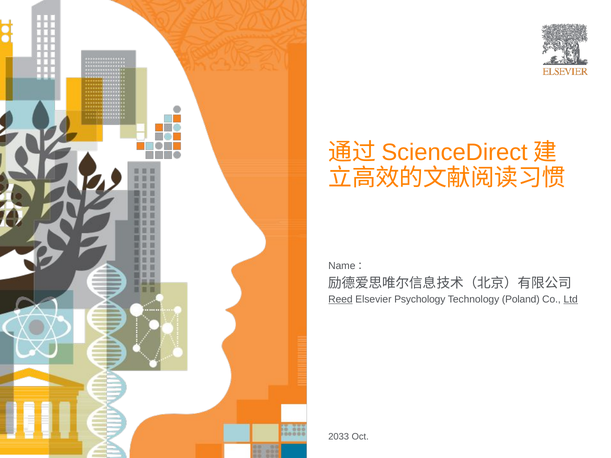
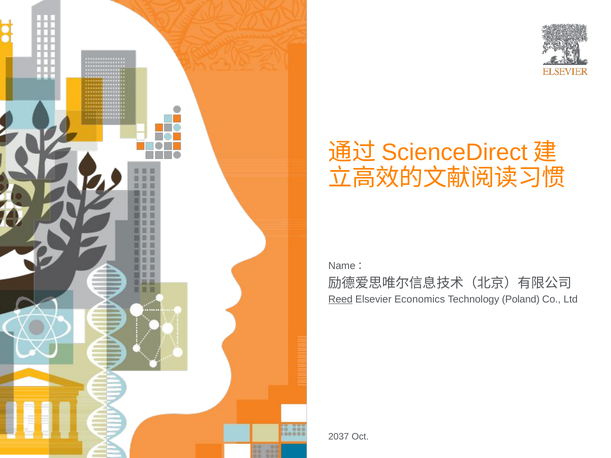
Psychology: Psychology -> Economics (420, 299)
Ltd underline: present -> none (571, 299)
2033: 2033 -> 2037 (339, 437)
